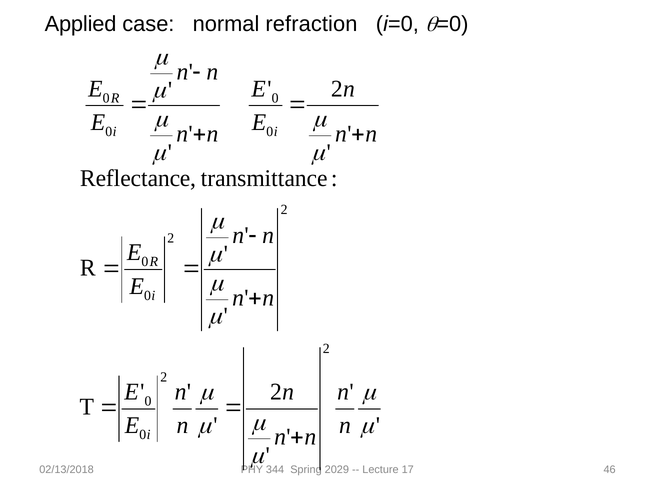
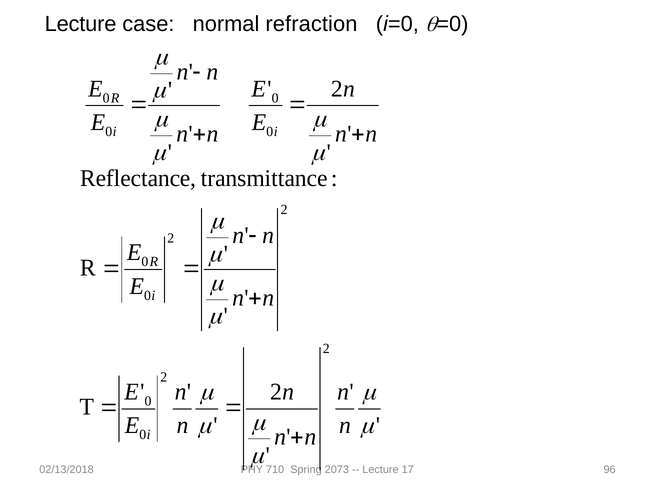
Applied: Applied -> Lecture (81, 24)
344: 344 -> 710 (275, 469)
2029: 2029 -> 2073 (337, 469)
46: 46 -> 96 (610, 469)
